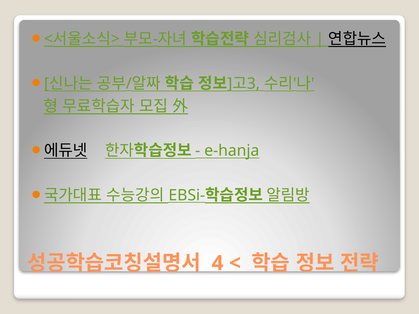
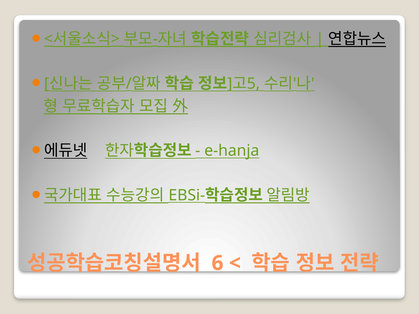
3: 3 -> 5 (253, 84)
4: 4 -> 6 (218, 263)
